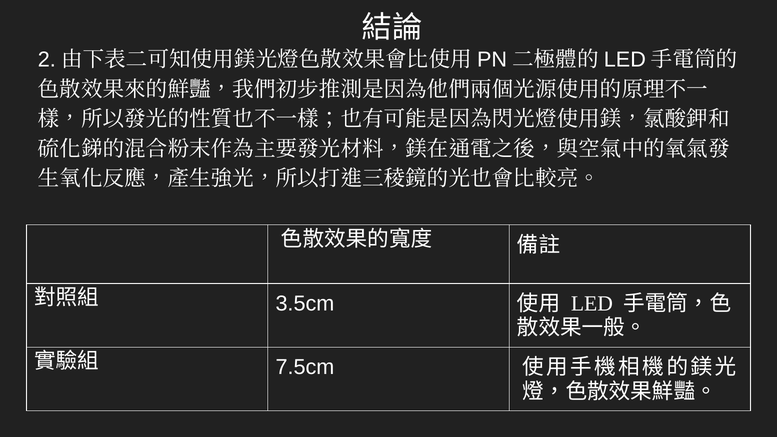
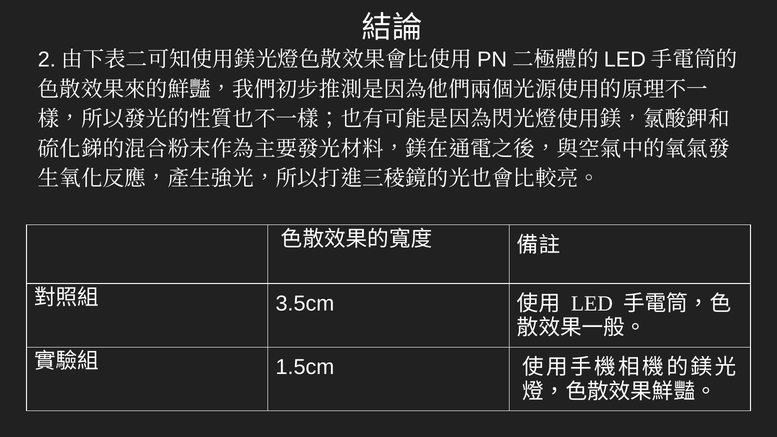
7.5cm: 7.5cm -> 1.5cm (305, 367)
